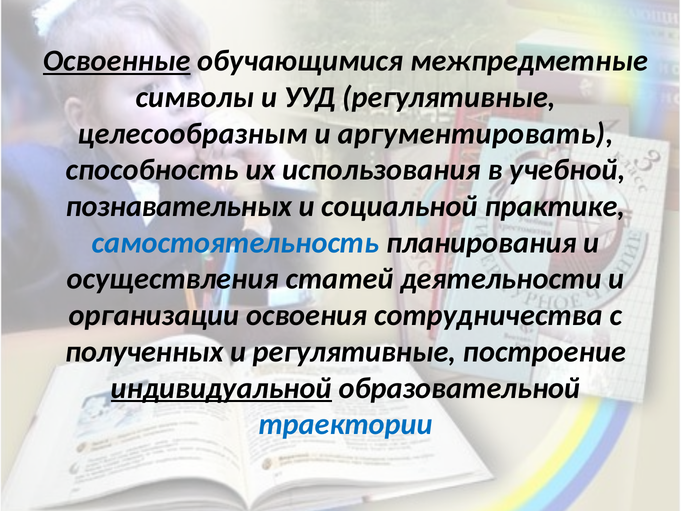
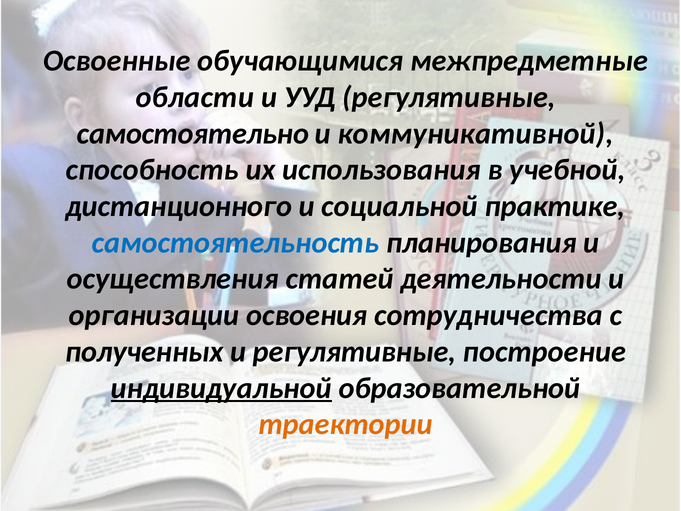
Освоенные underline: present -> none (117, 61)
символы: символы -> области (195, 97)
целесообразным: целесообразным -> самостоятельно (193, 134)
аргументировать: аргументировать -> коммуникативной (476, 134)
познавательных: познавательных -> дистанционного (179, 206)
траектории colour: blue -> orange (346, 424)
